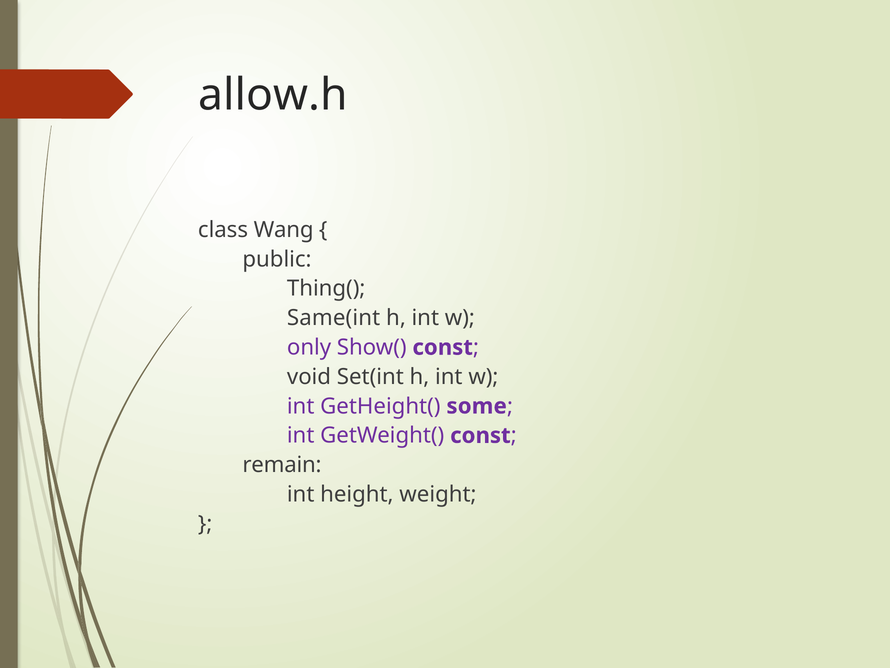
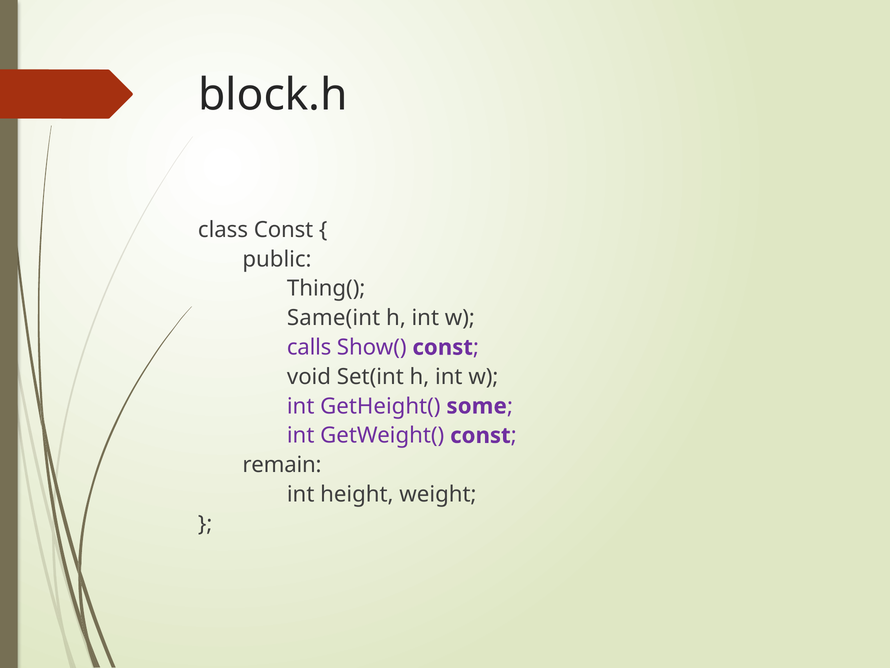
allow.h: allow.h -> block.h (273, 95)
class Wang: Wang -> Const (284, 230)
only: only -> calls (309, 347)
